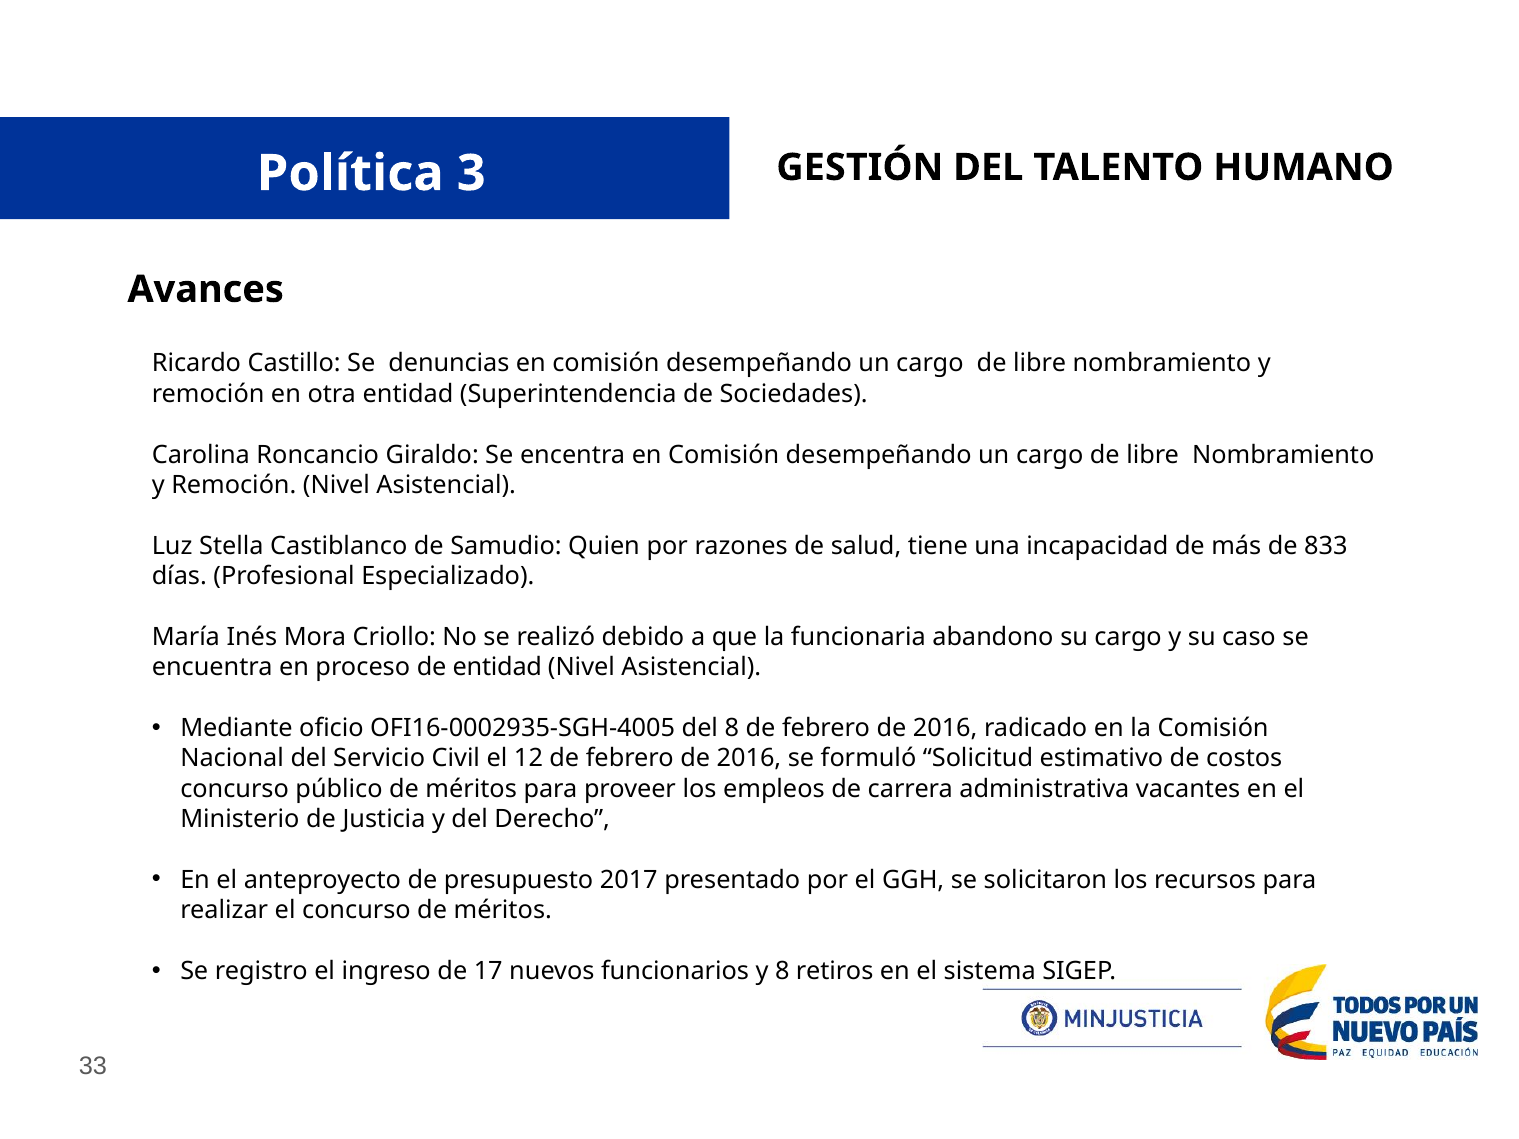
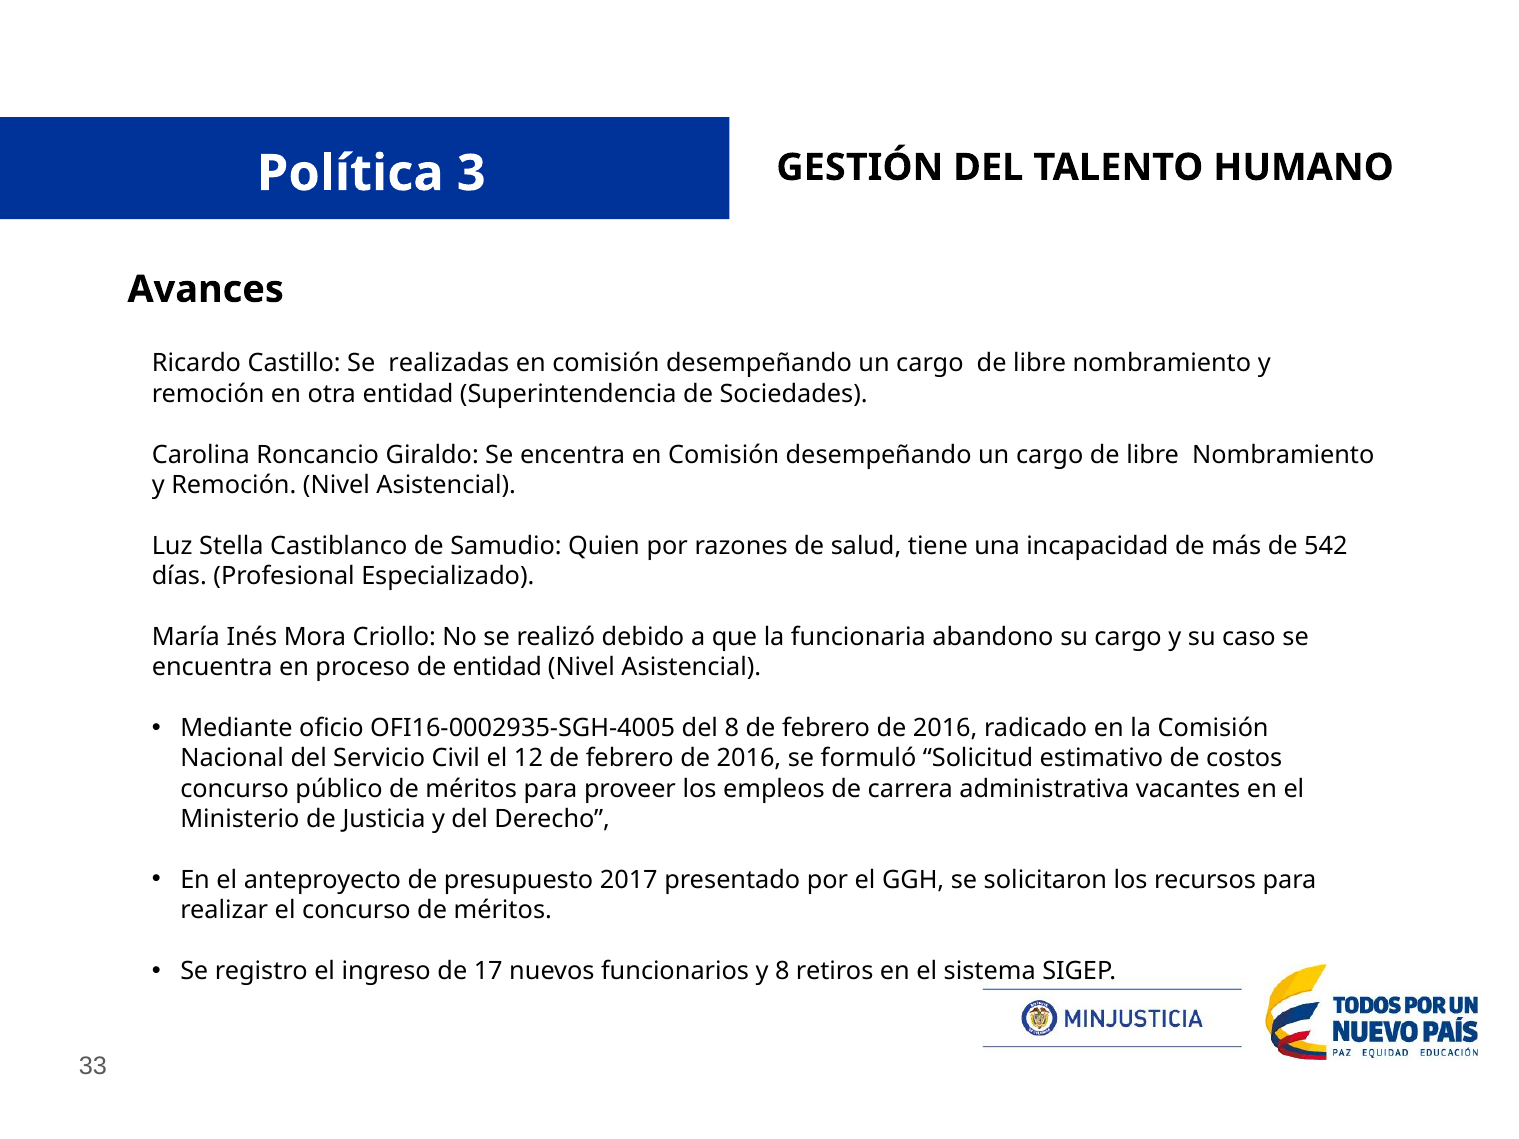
denuncias: denuncias -> realizadas (449, 364)
833: 833 -> 542 (1326, 546)
